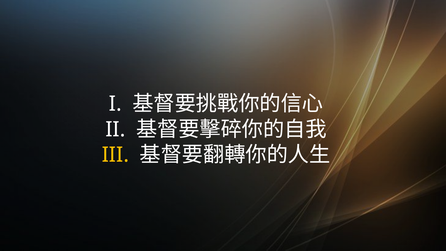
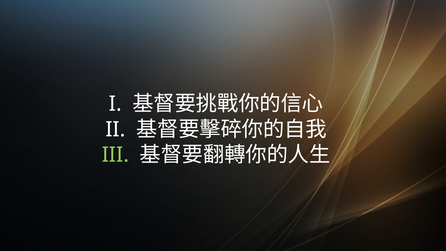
III colour: yellow -> light green (115, 155)
